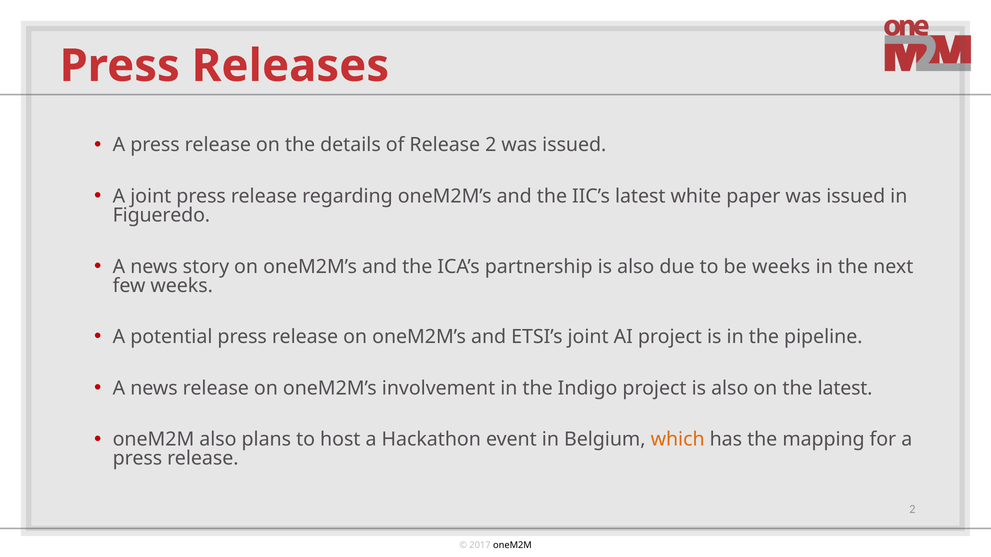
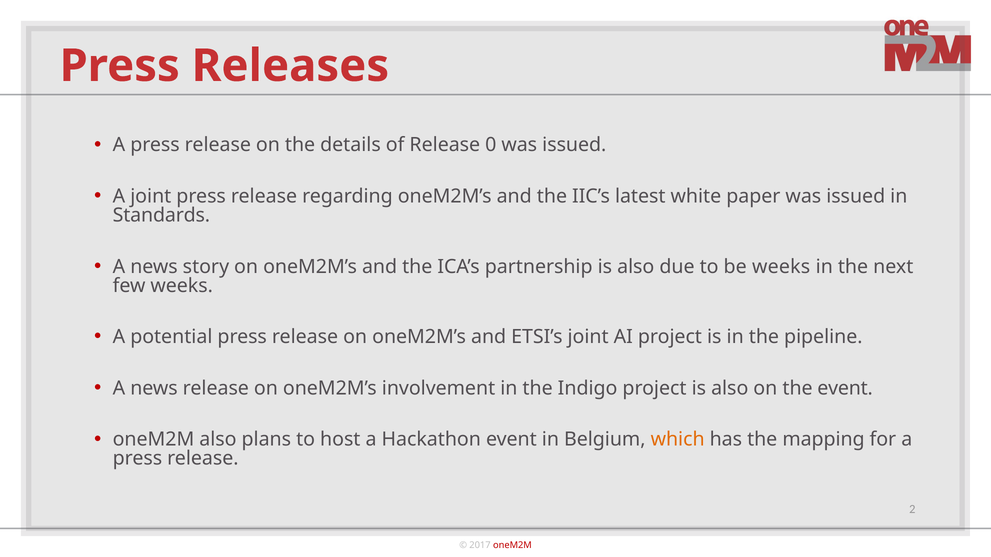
of Release 2: 2 -> 0 (491, 145)
Figueredo: Figueredo -> Standards (161, 215)
the latest: latest -> event (845, 389)
oneM2M colour: black -> red (512, 546)
